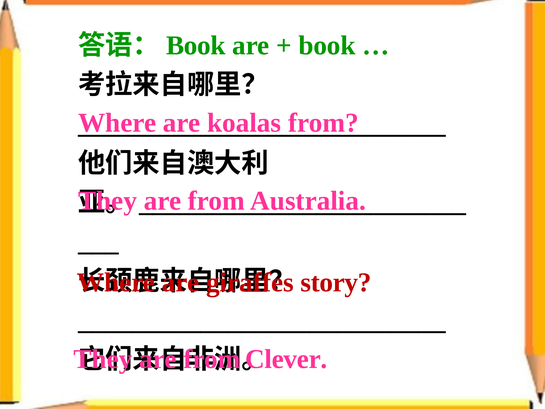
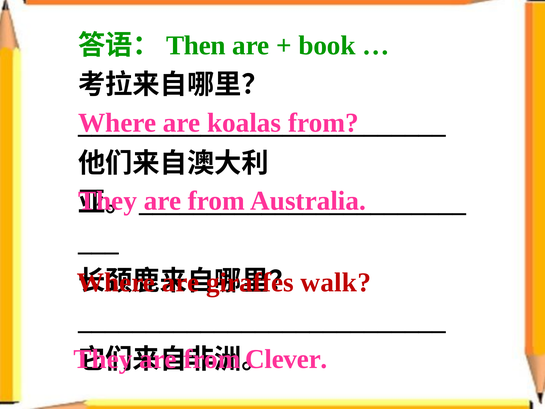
Book: Book -> Then (196, 46)
story: story -> walk (336, 282)
